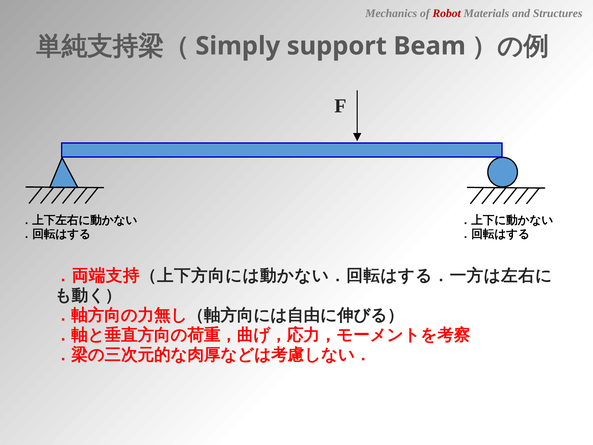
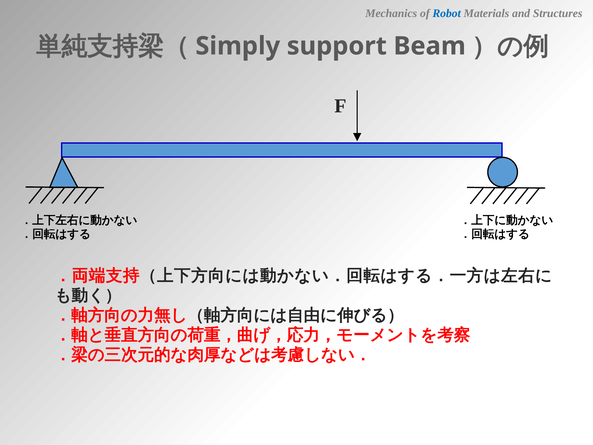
Robot colour: red -> blue (447, 14)
